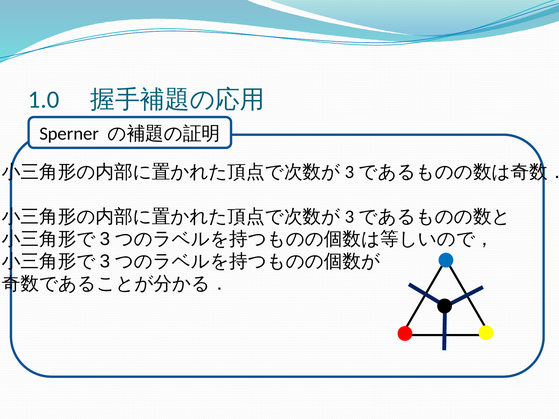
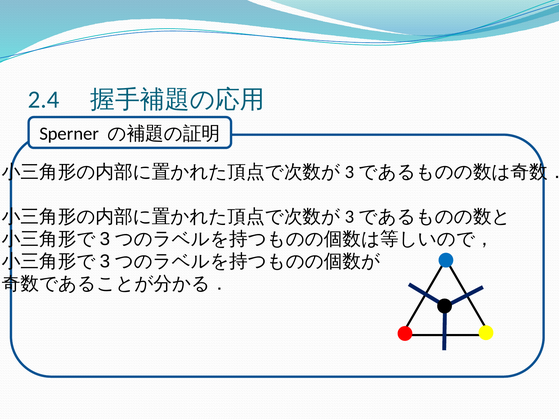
1.0: 1.0 -> 2.4 (44, 100)
